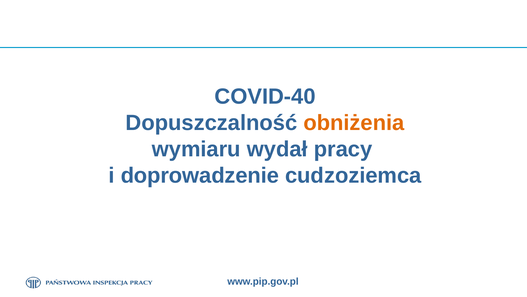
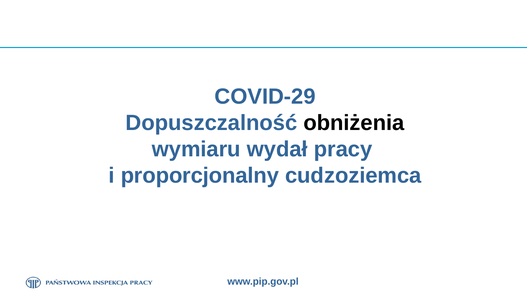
COVID-40: COVID-40 -> COVID-29 (265, 96)
obniżenia colour: orange -> black (354, 123)
doprowadzenie: doprowadzenie -> proporcjonalny (200, 175)
